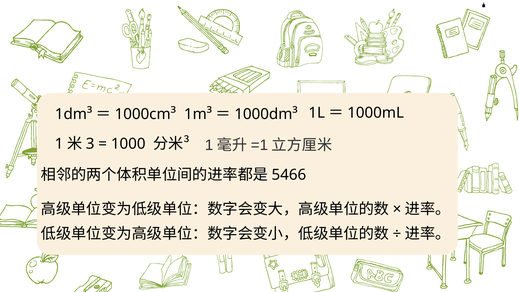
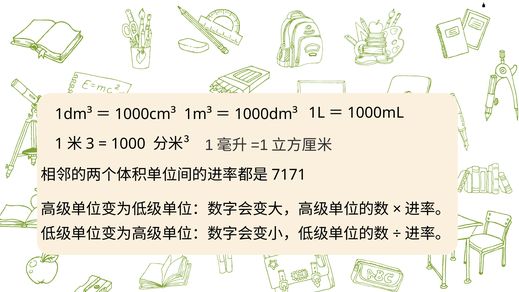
5466: 5466 -> 7171 (289, 175)
